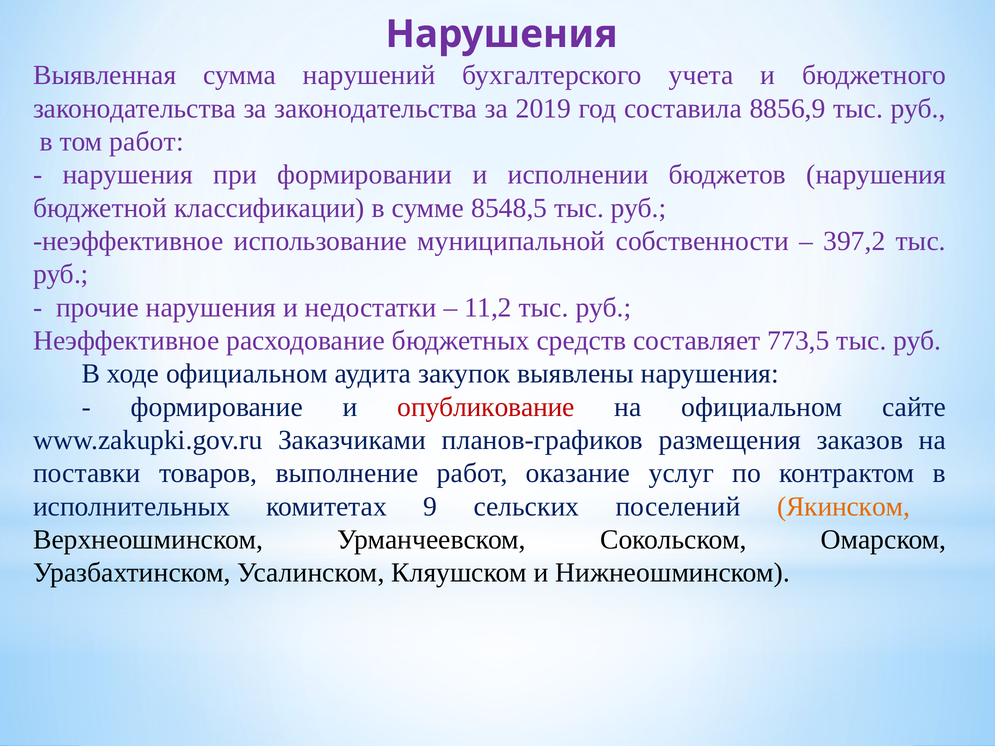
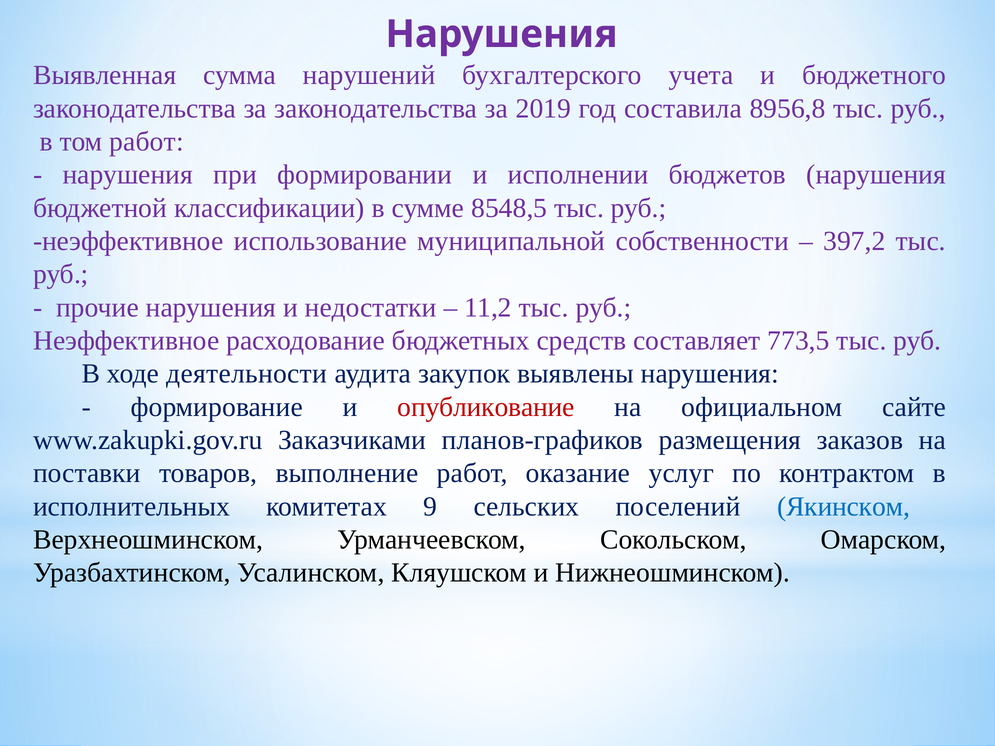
8856,9: 8856,9 -> 8956,8 (788, 108)
ходе официальном: официальном -> деятельности (247, 374)
Якинском colour: orange -> blue (844, 507)
